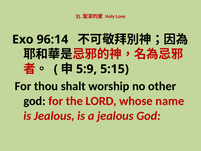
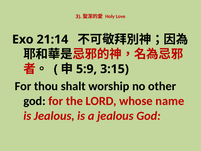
96:14: 96:14 -> 21:14 (52, 39)
5:15: 5:15 -> 3:15 (115, 69)
